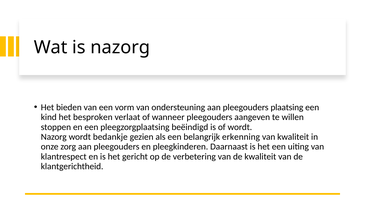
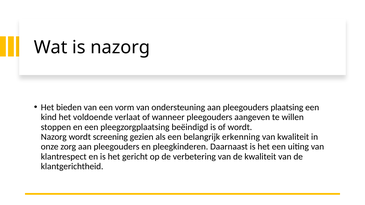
besproken: besproken -> voldoende (93, 117)
bedankje: bedankje -> screening (110, 137)
